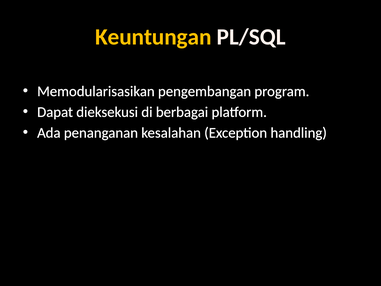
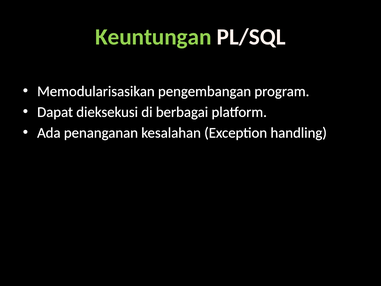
Keuntungan colour: yellow -> light green (153, 37)
